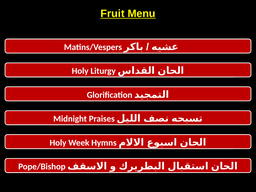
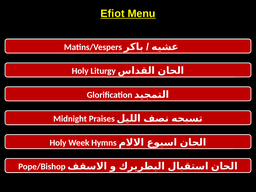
Fruit: Fruit -> Efiot (113, 14)
